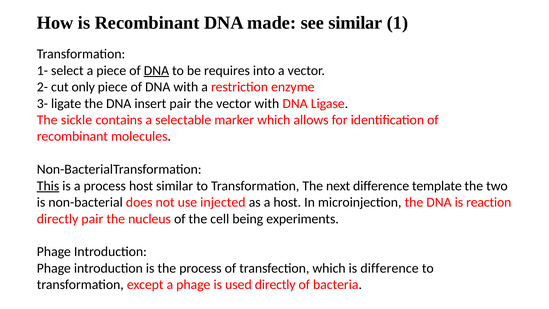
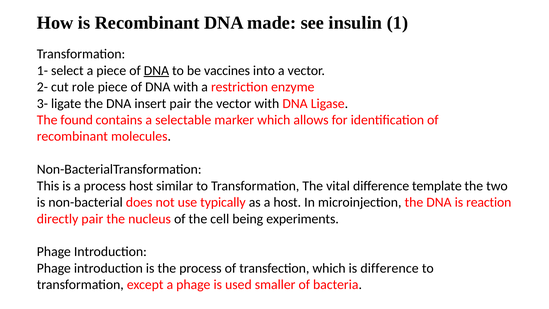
see similar: similar -> insulin (355, 23)
requires: requires -> vaccines (227, 70)
only: only -> role (83, 87)
sickle: sickle -> found (77, 120)
This underline: present -> none (48, 186)
next: next -> vital (338, 186)
injected: injected -> typically (223, 202)
used directly: directly -> smaller (275, 285)
